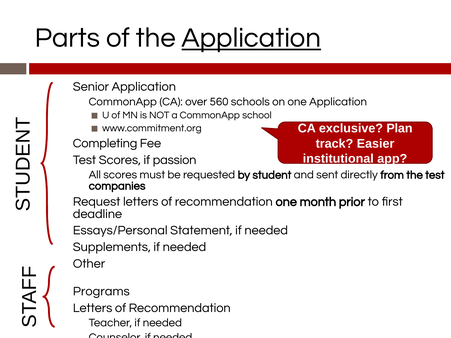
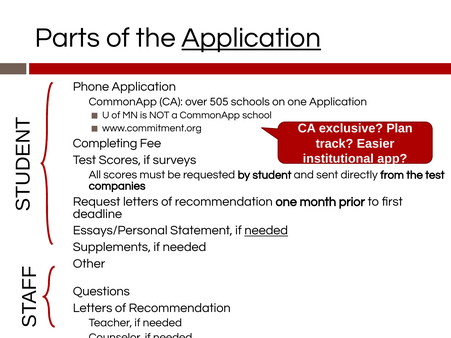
Senior: Senior -> Phone (91, 87)
560: 560 -> 505 (219, 102)
passion: passion -> surveys (175, 160)
needed underline: none -> present (266, 231)
Programs: Programs -> Questions (101, 291)
